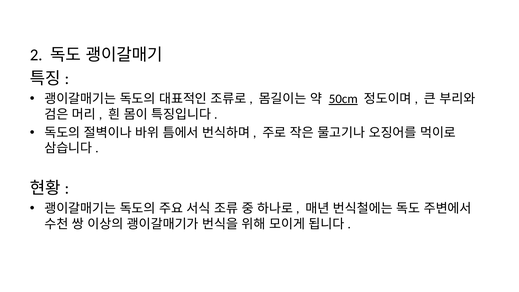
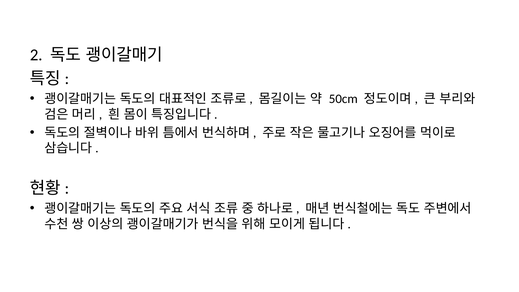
50cm underline: present -> none (343, 99)
